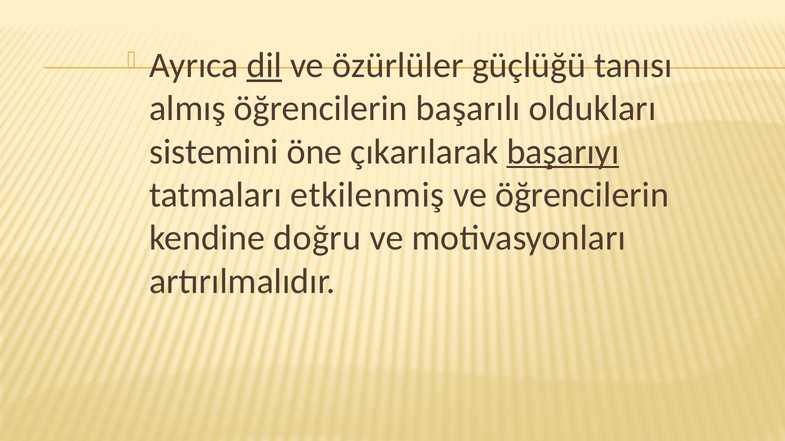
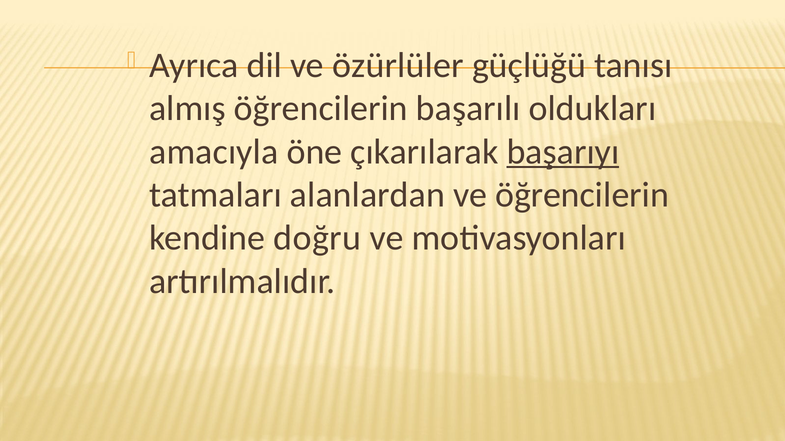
dil underline: present -> none (264, 65)
sistemini: sistemini -> amacıyla (214, 152)
etkilenmiş: etkilenmiş -> alanlardan (367, 195)
